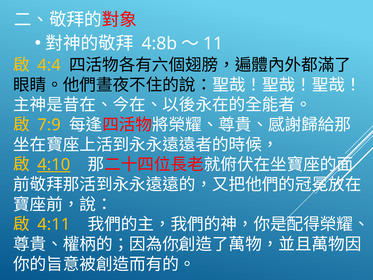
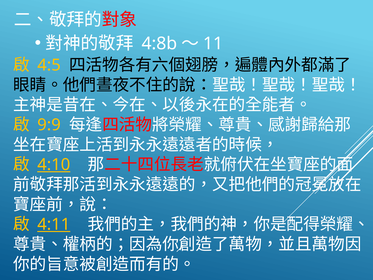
4:4: 4:4 -> 4:5 (49, 65)
7:9: 7:9 -> 9:9 (49, 125)
4:11 underline: none -> present (54, 224)
